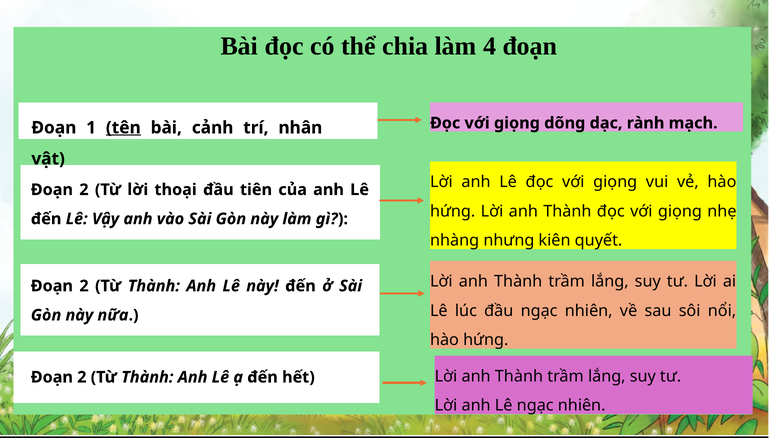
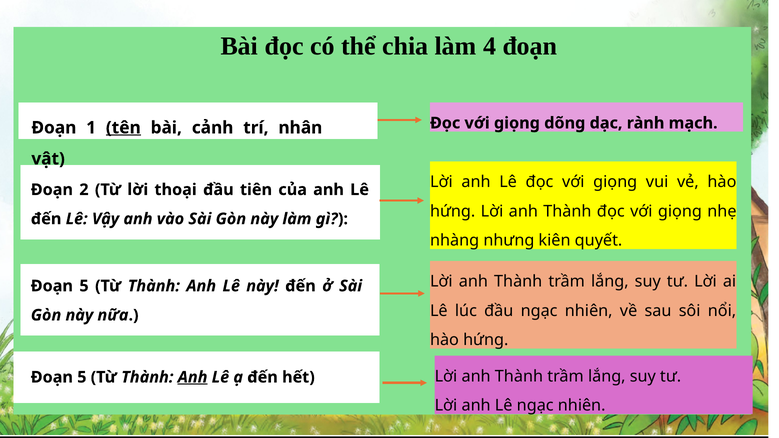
2: 2 -> 5 (84, 286)
2: 2 -> 5 (82, 377)
Anh underline: none -> present (193, 377)
